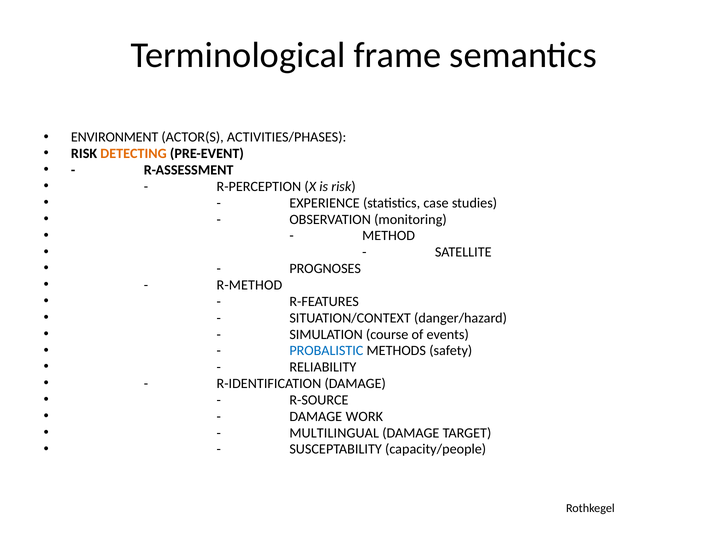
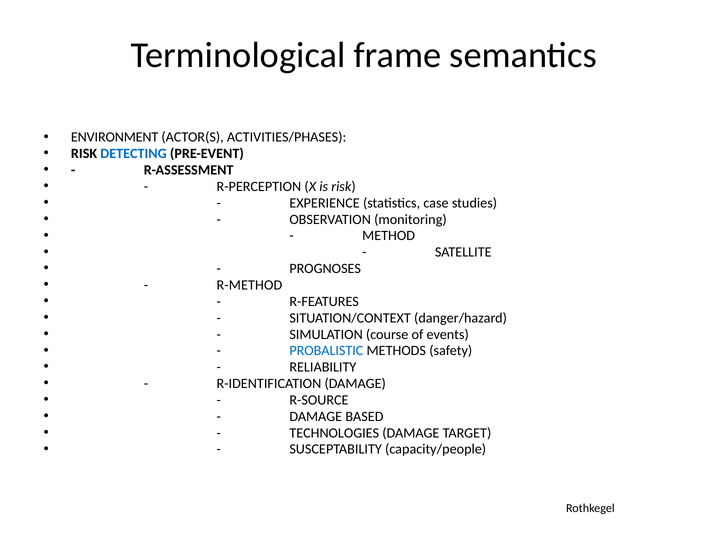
DETECTING colour: orange -> blue (134, 154)
WORK: WORK -> BASED (364, 416)
MULTILINGUAL: MULTILINGUAL -> TECHNOLOGIES (334, 433)
